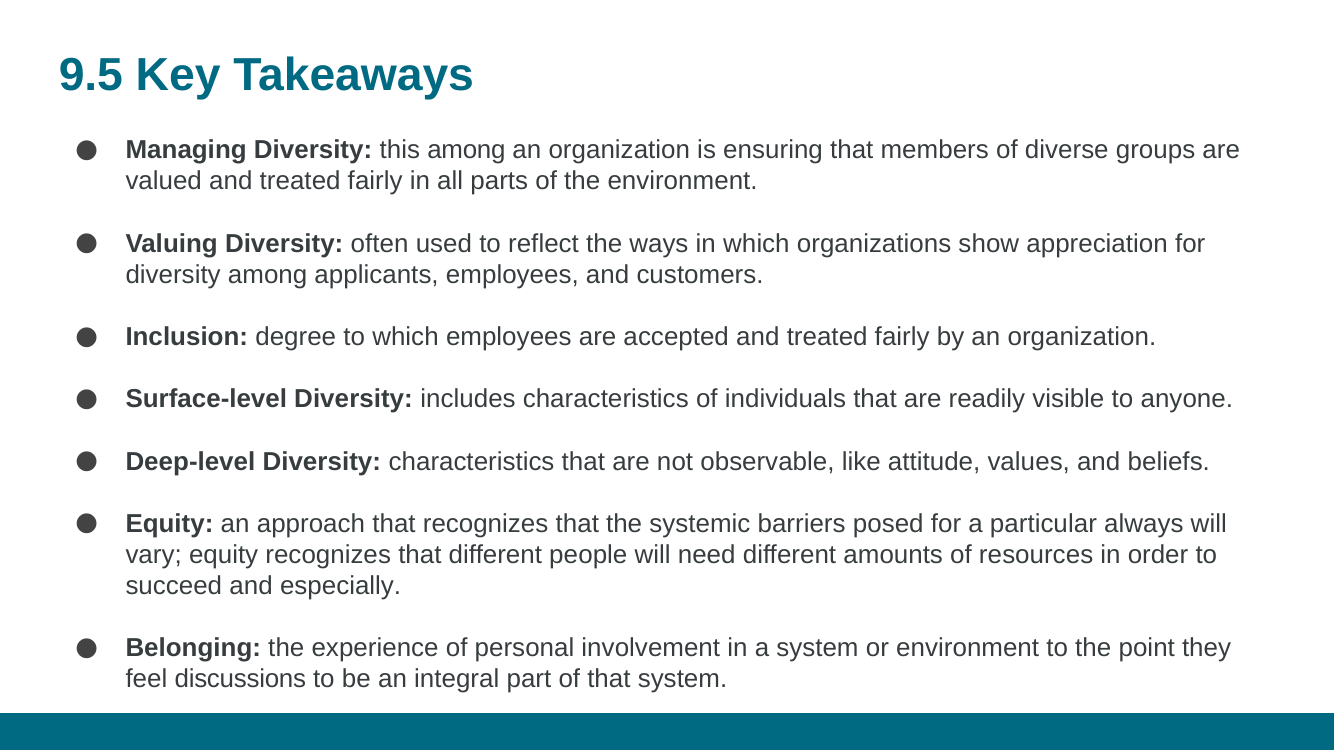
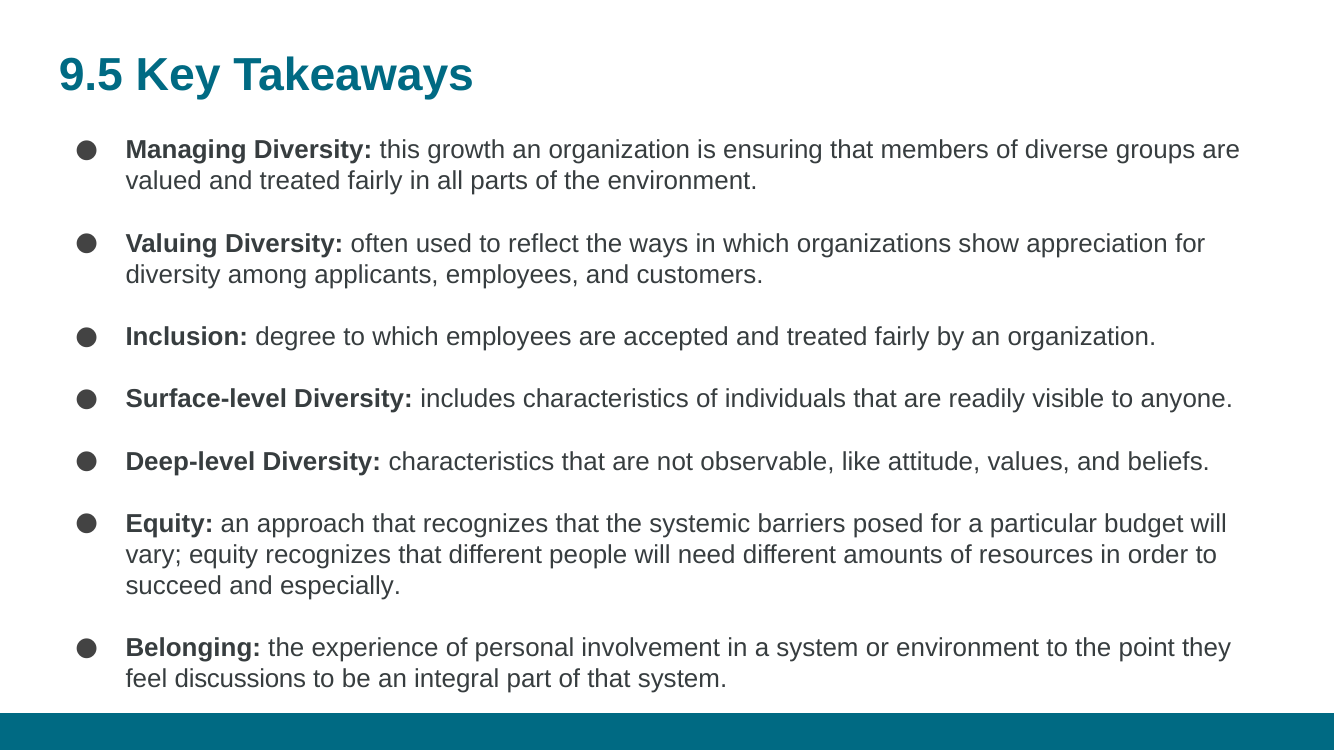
this among: among -> growth (466, 150)
always: always -> budget (1144, 524)
